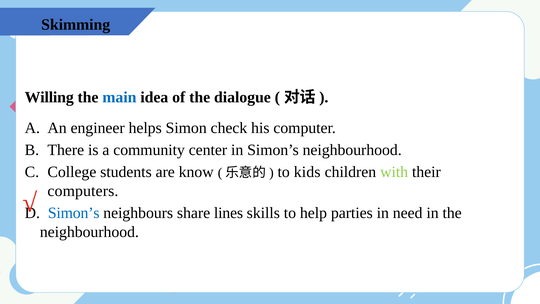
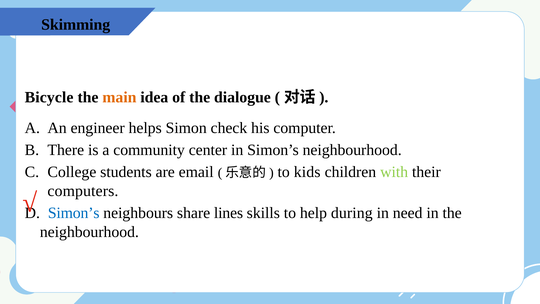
Willing: Willing -> Bicycle (49, 97)
main colour: blue -> orange (119, 97)
know: know -> email (196, 172)
parties: parties -> during (352, 213)
